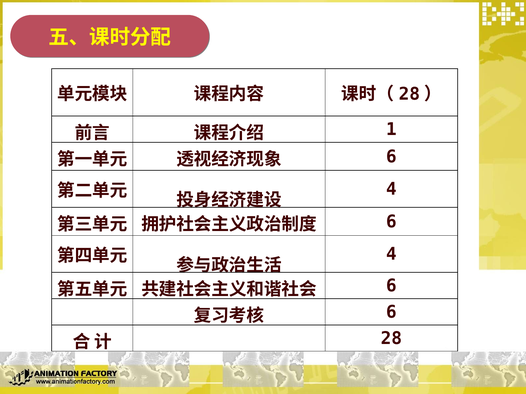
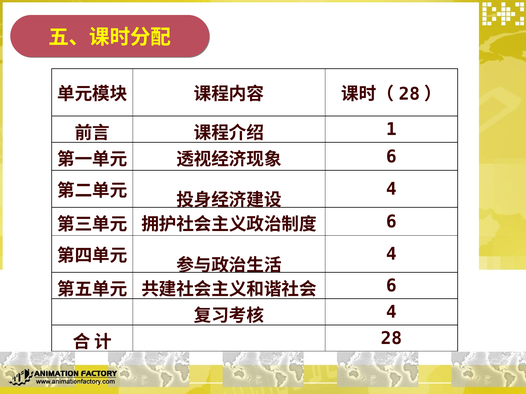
6: 6 -> 4 (391, 312)
